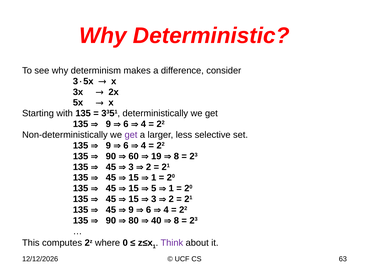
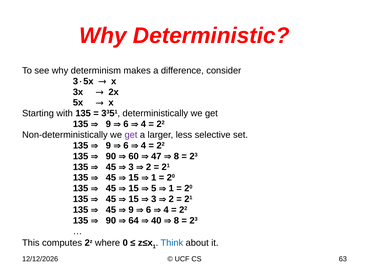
19: 19 -> 47 (156, 156)
80: 80 -> 64 (134, 220)
Think colour: purple -> blue (172, 243)
